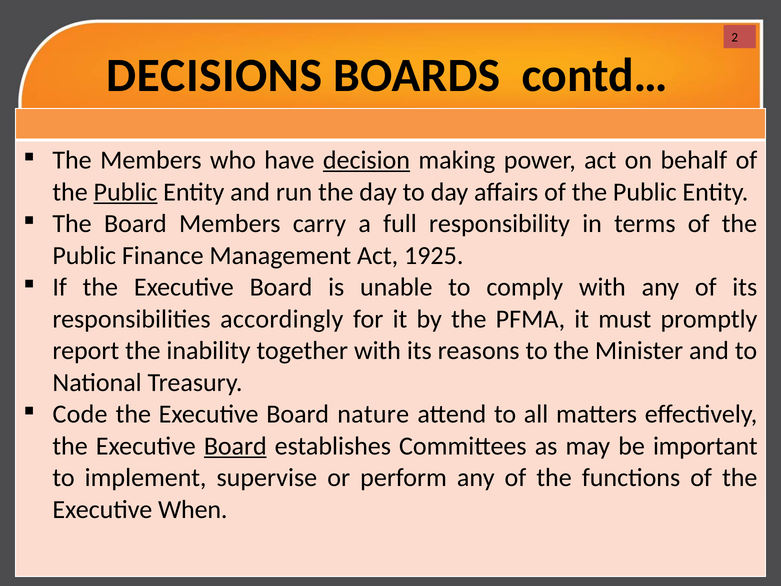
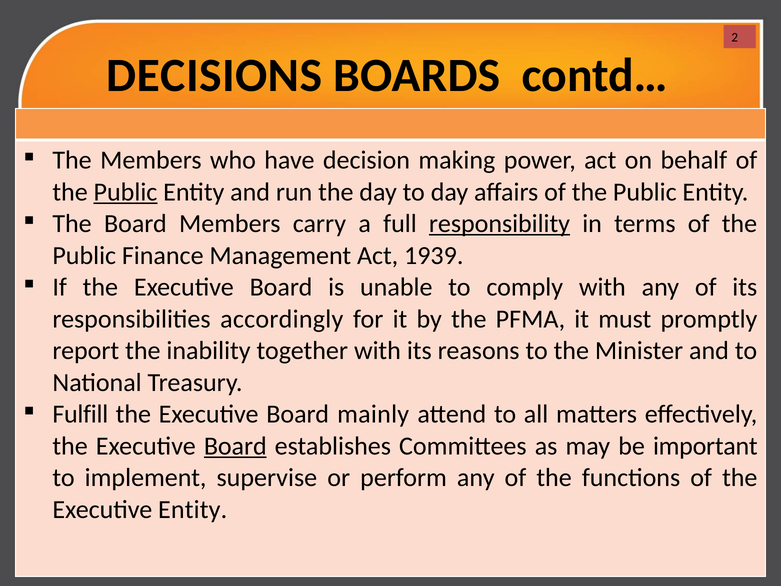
decision underline: present -> none (366, 160)
responsibility underline: none -> present (499, 224)
1925: 1925 -> 1939 (434, 255)
Code: Code -> Fulfill (80, 414)
nature: nature -> mainly (373, 414)
Executive When: When -> Entity (193, 509)
